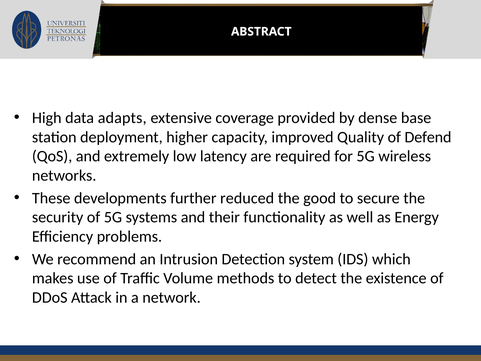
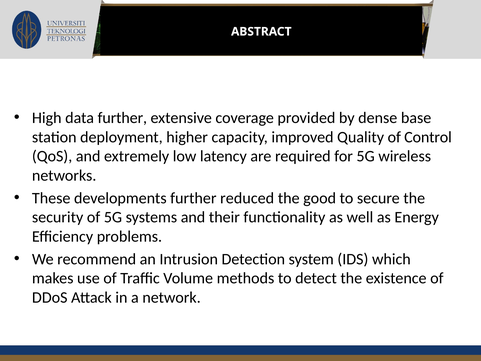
data adapts: adapts -> further (122, 118)
Defend: Defend -> Control (428, 137)
